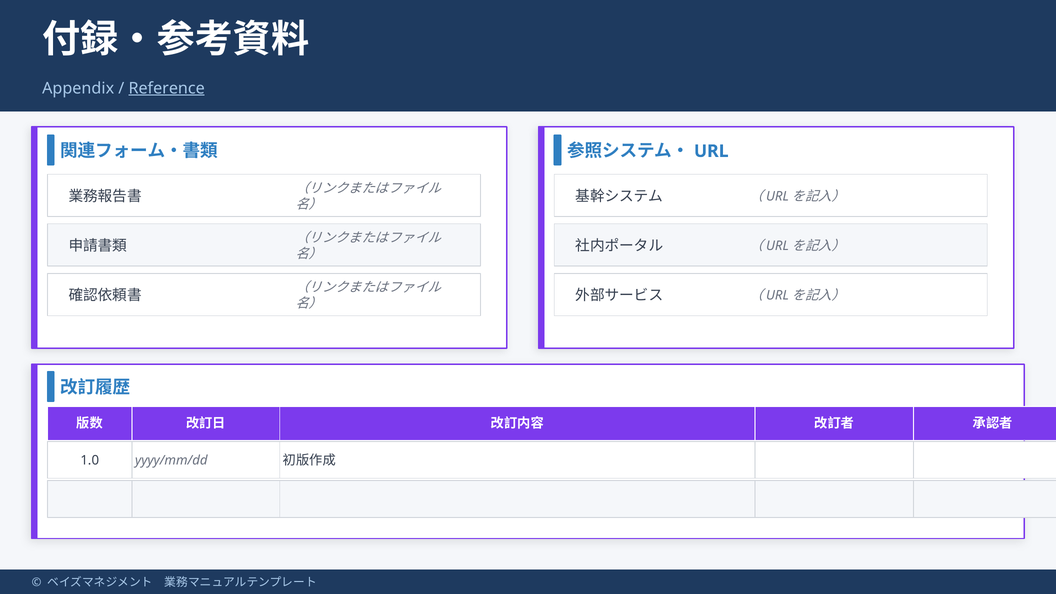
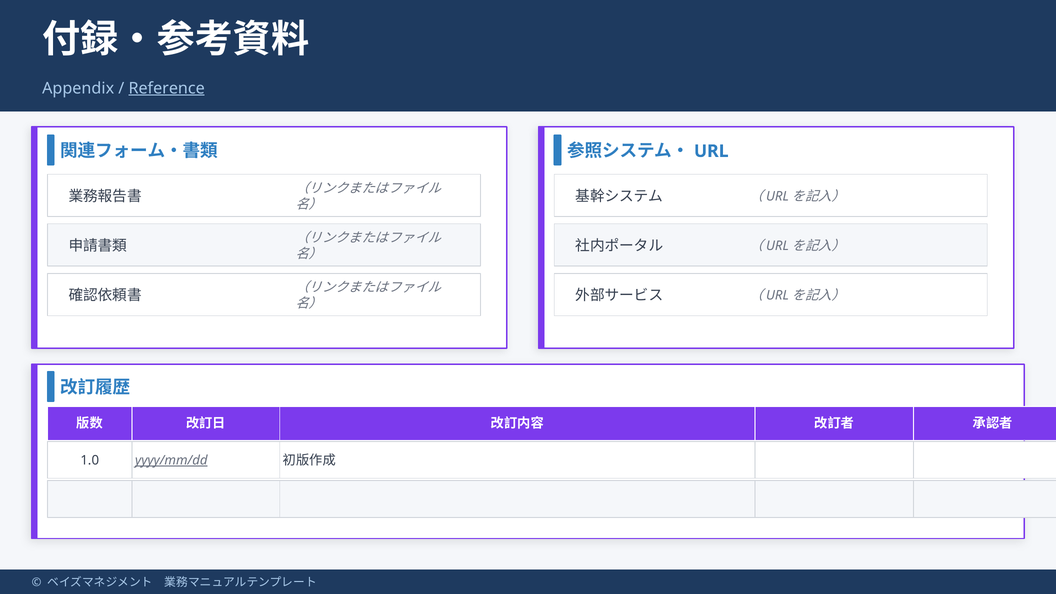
yyyy/mm/dd underline: none -> present (171, 460)
